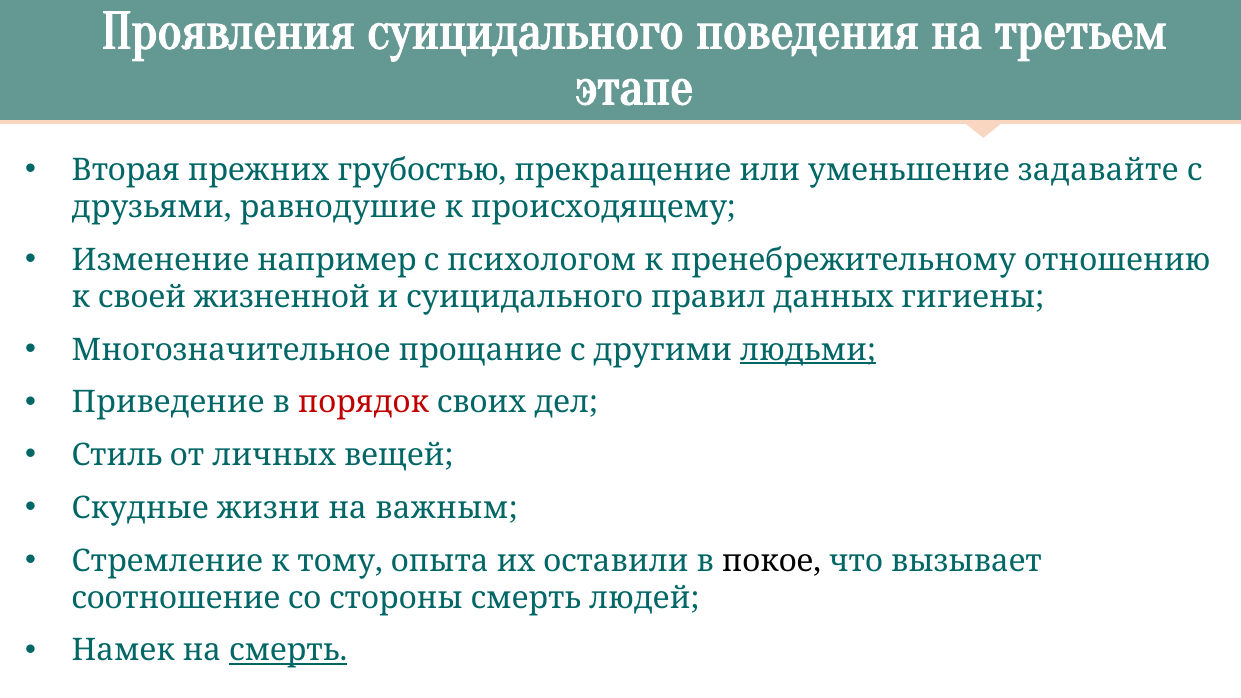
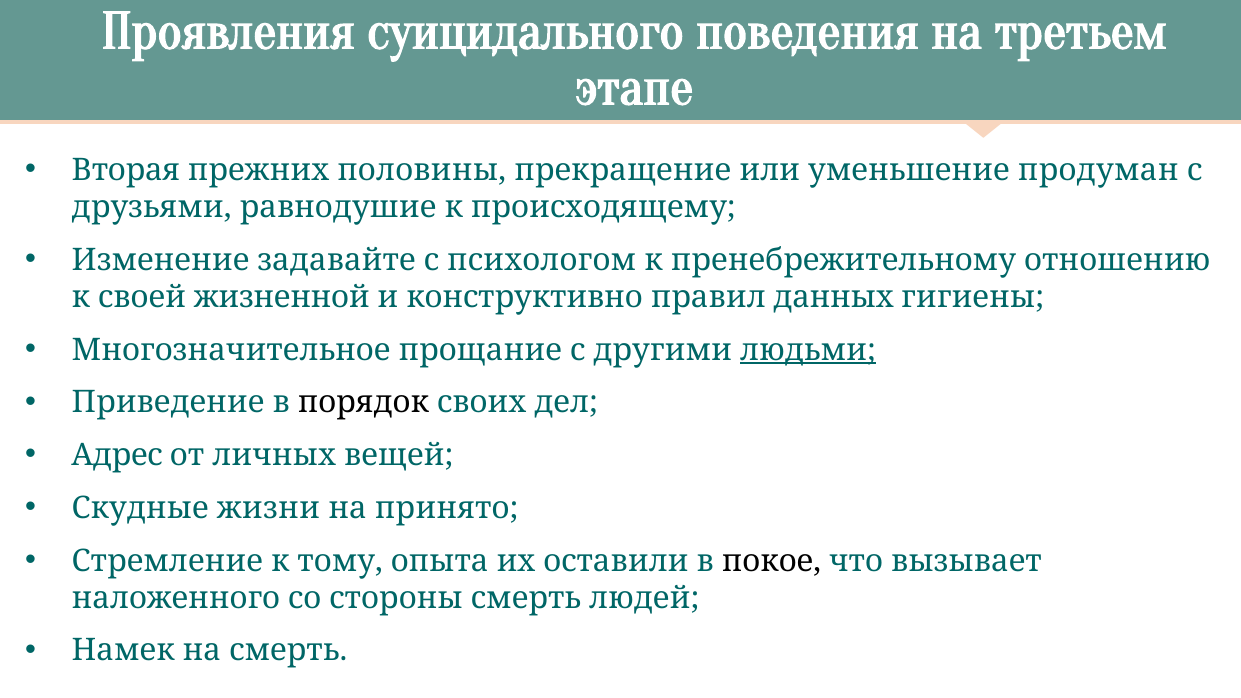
грубостью: грубостью -> половины (422, 170)
задавайте: задавайте -> продуман (1098, 170)
например: например -> задавайте (337, 260)
и суицидального: суицидального -> конструктивно (525, 297)
порядок colour: red -> black (363, 403)
Стиль: Стиль -> Адрес (117, 455)
важным: важным -> принято (447, 508)
соотношение: соотношение -> наложенного (176, 598)
смерть underline: present -> none (288, 651)
